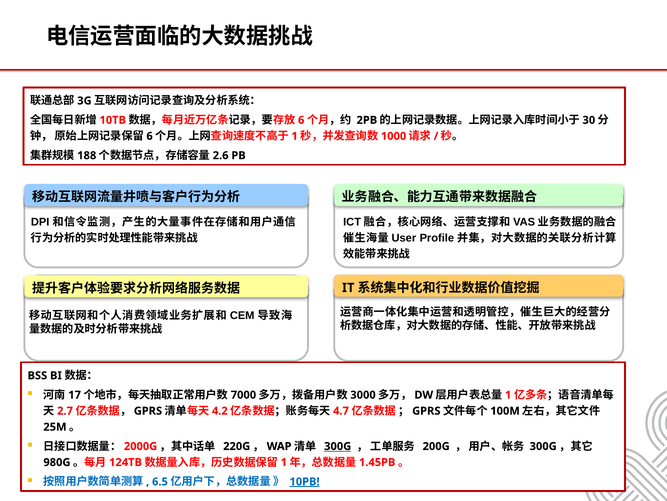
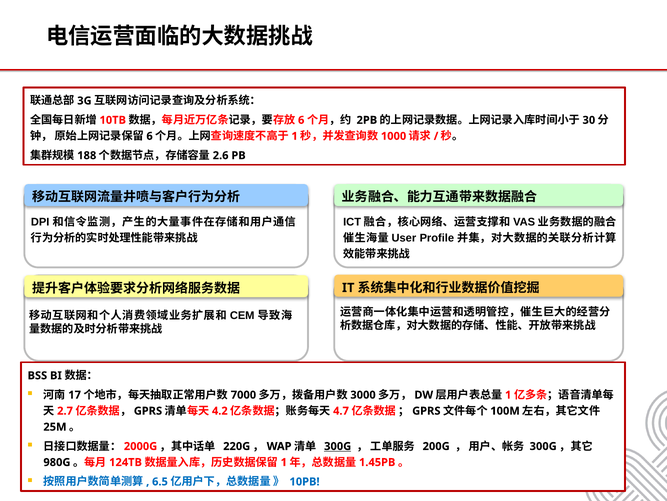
10PB underline: present -> none (305, 481)
